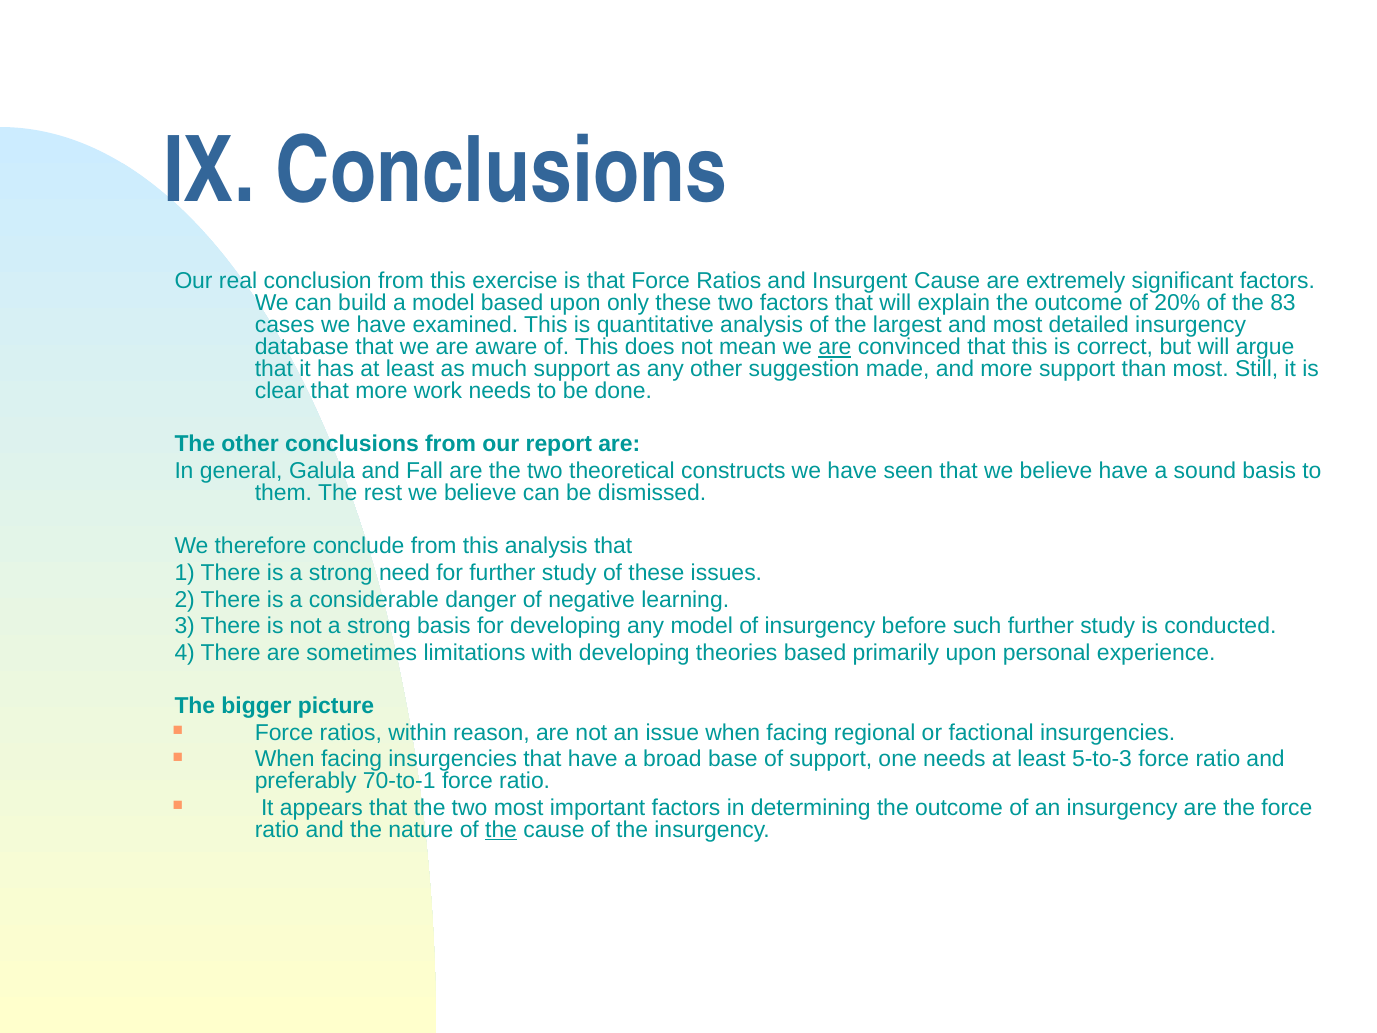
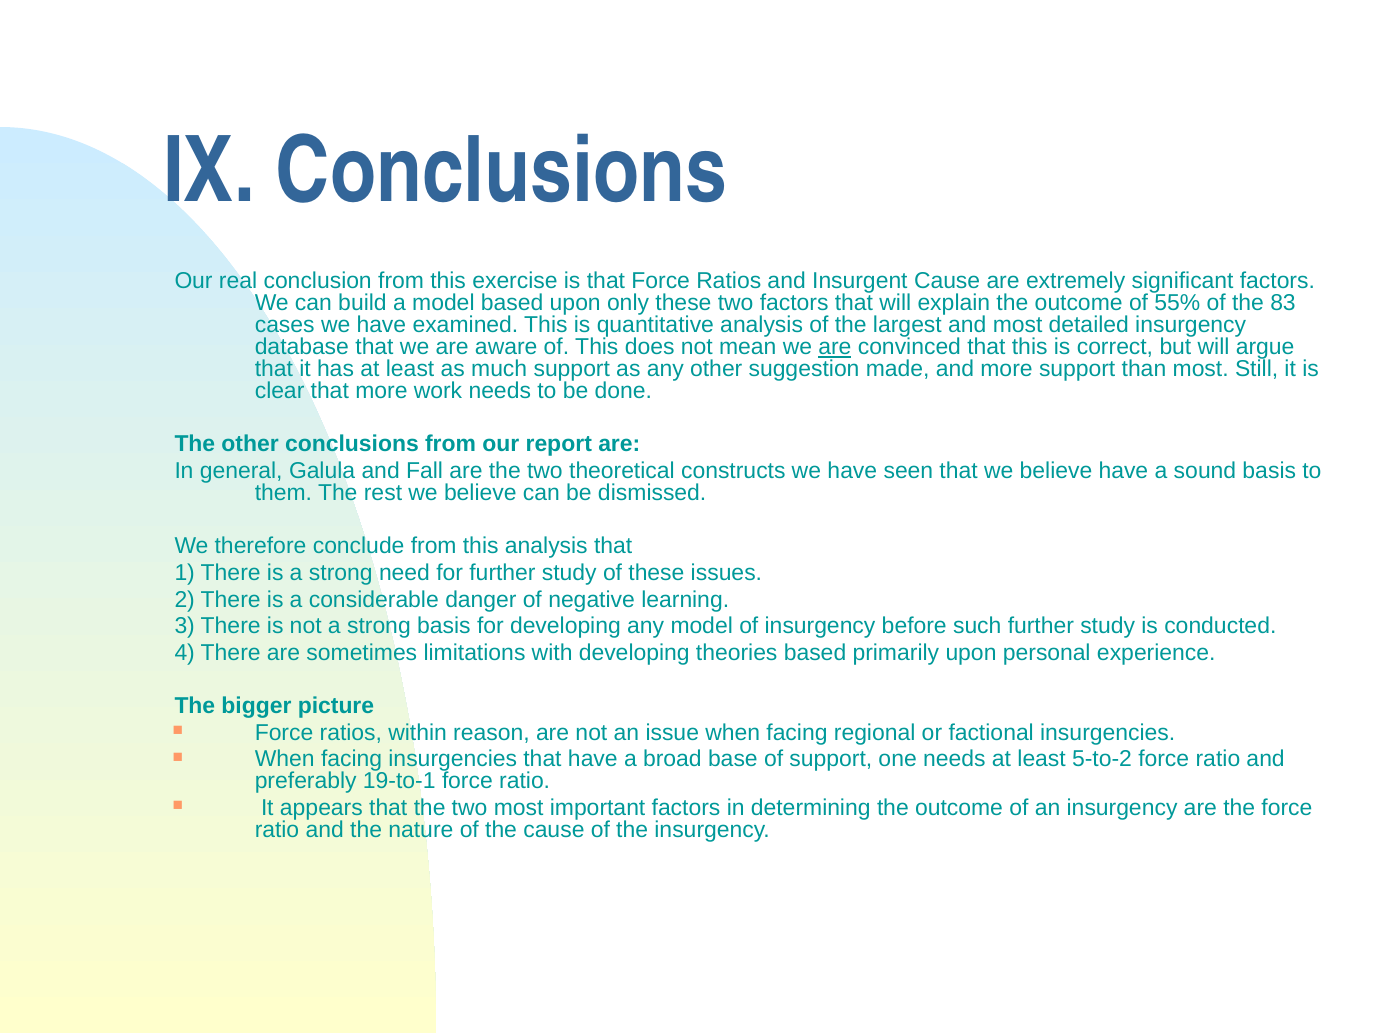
20%: 20% -> 55% (1177, 303)
5-to-3: 5-to-3 -> 5-to-2 (1102, 759)
70-to-1: 70-to-1 -> 19-to-1 (399, 781)
the underline: present -> none (501, 830)
